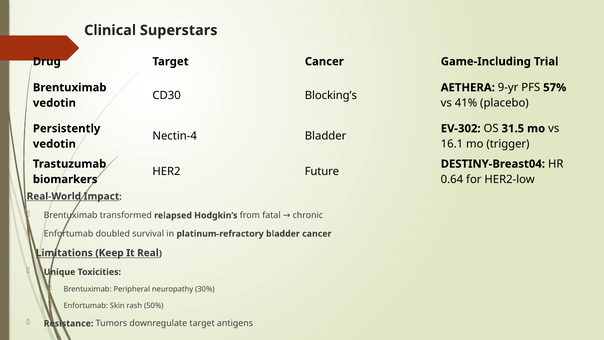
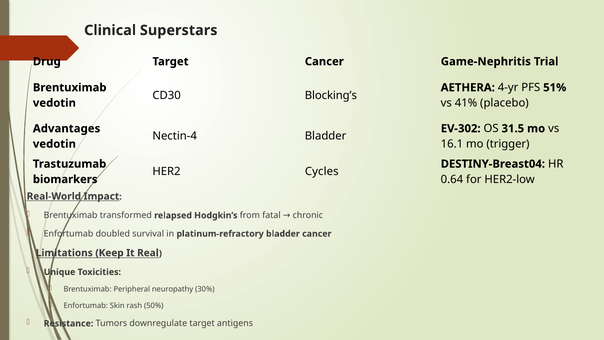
Game-Including: Game-Including -> Game-Nephritis (486, 61)
9-yr: 9-yr -> 4-yr (508, 88)
57%: 57% -> 51% (555, 88)
Persistently: Persistently -> Advantages (67, 128)
Future: Future -> Cycles (322, 172)
